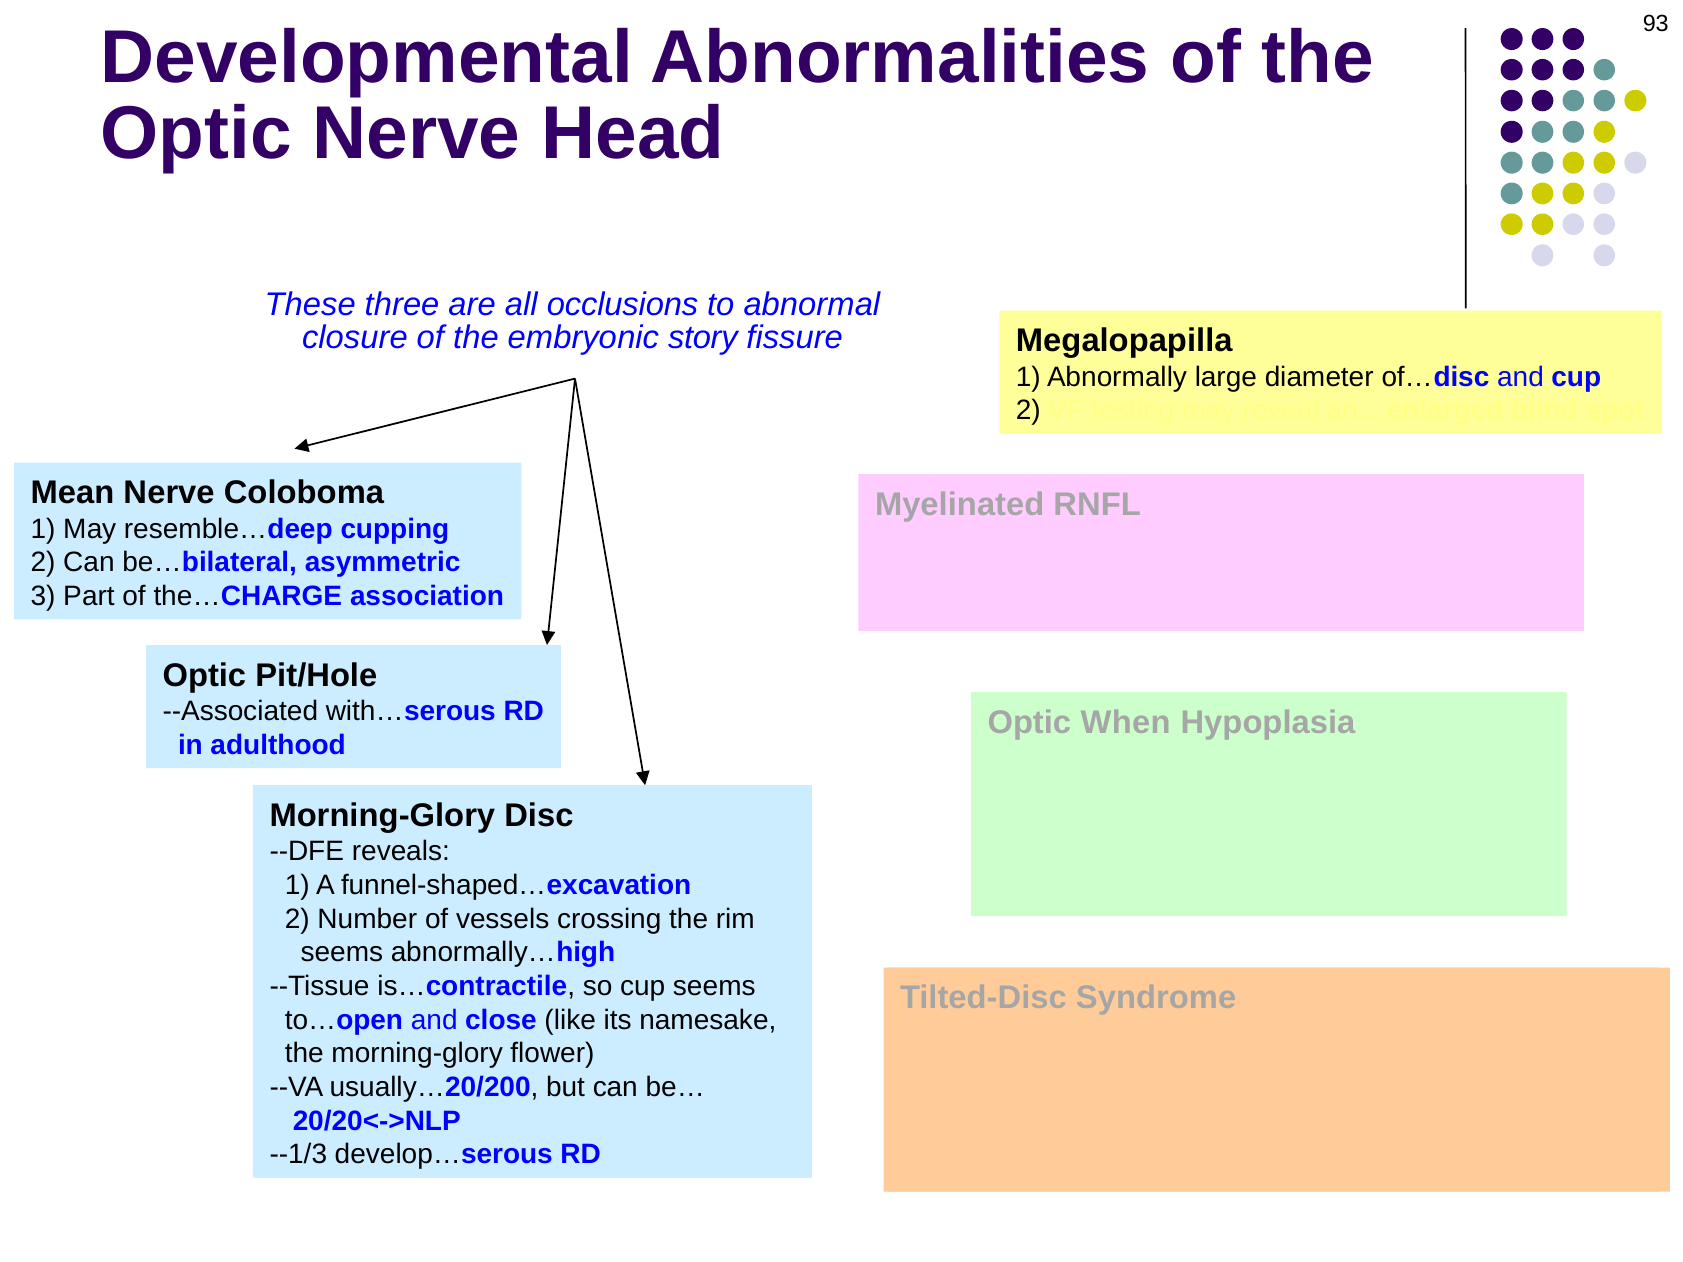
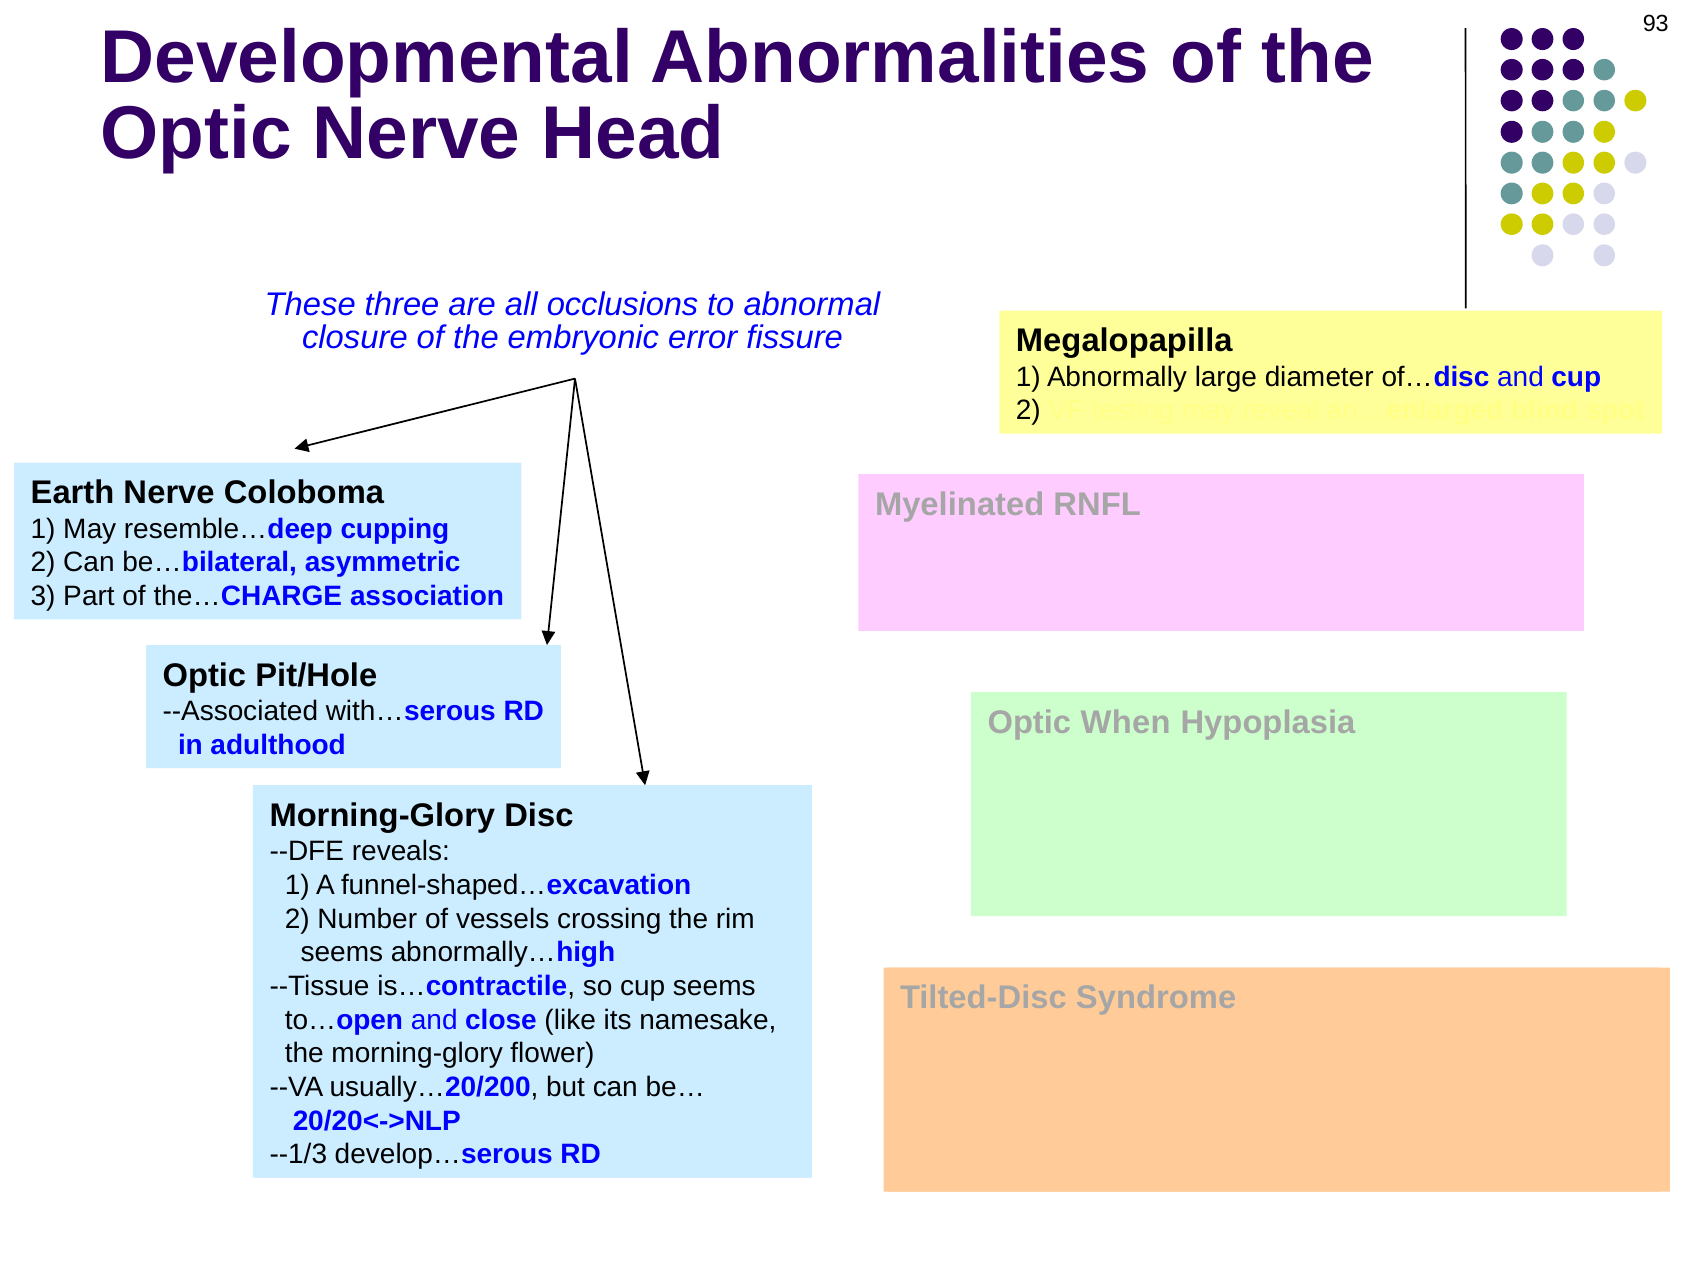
story: story -> error (703, 338)
Mean: Mean -> Earth (72, 493)
